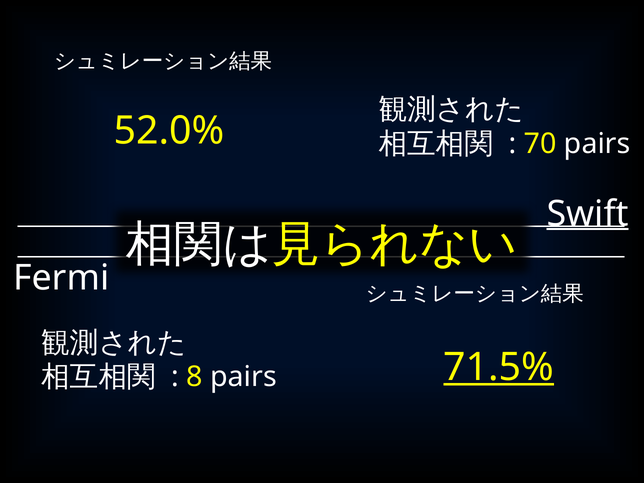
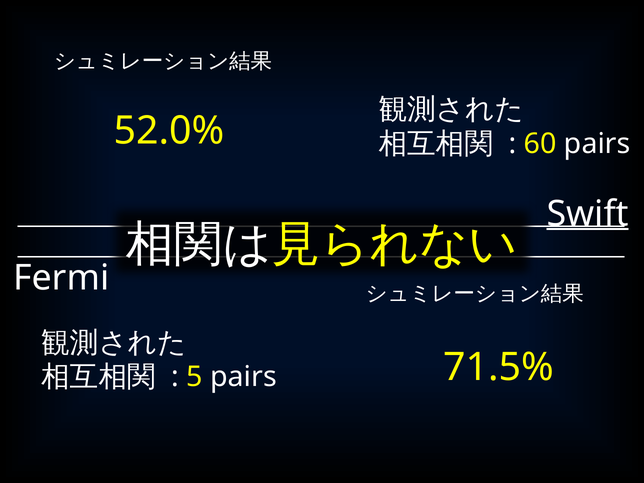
70: 70 -> 60 (540, 144)
71.5% underline: present -> none (499, 367)
8: 8 -> 5 (195, 377)
